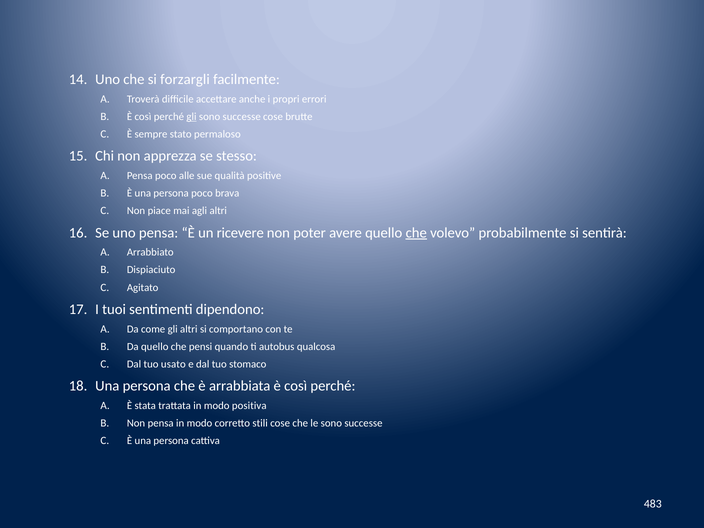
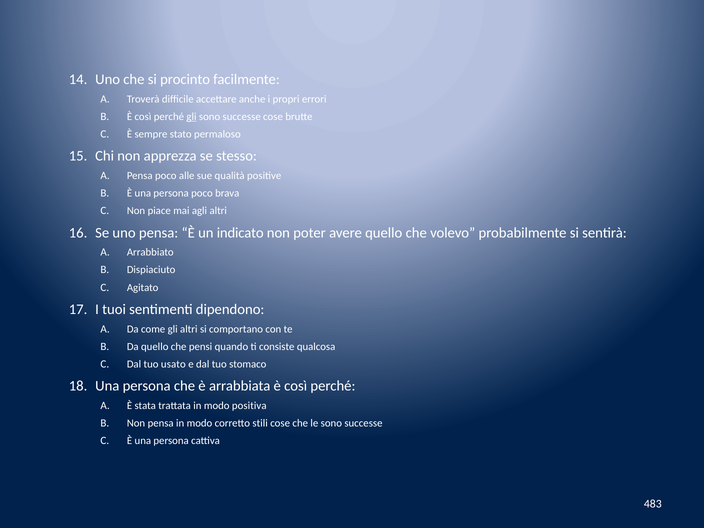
forzargli: forzargli -> procinto (185, 79)
ricevere: ricevere -> indicato (240, 233)
che underline: present -> none (416, 233)
autobus: autobus -> consiste (277, 347)
